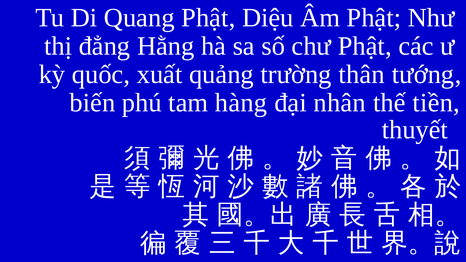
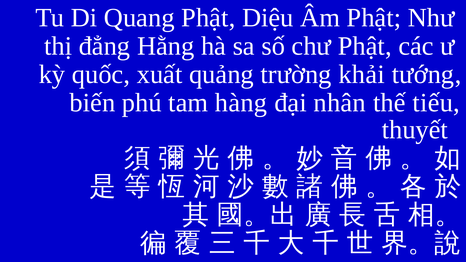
thân: thân -> khải (362, 74)
tiền: tiền -> tiếu (436, 103)
